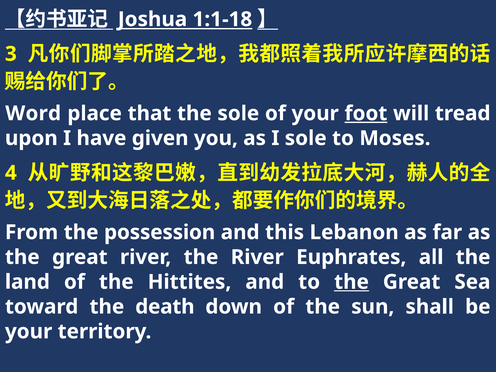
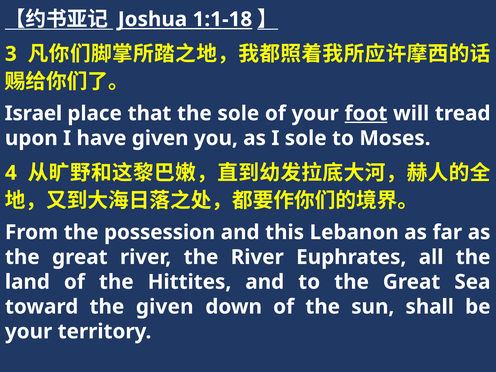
Word: Word -> Israel (33, 113)
the underline: present -> none (352, 282)
the death: death -> given (165, 307)
